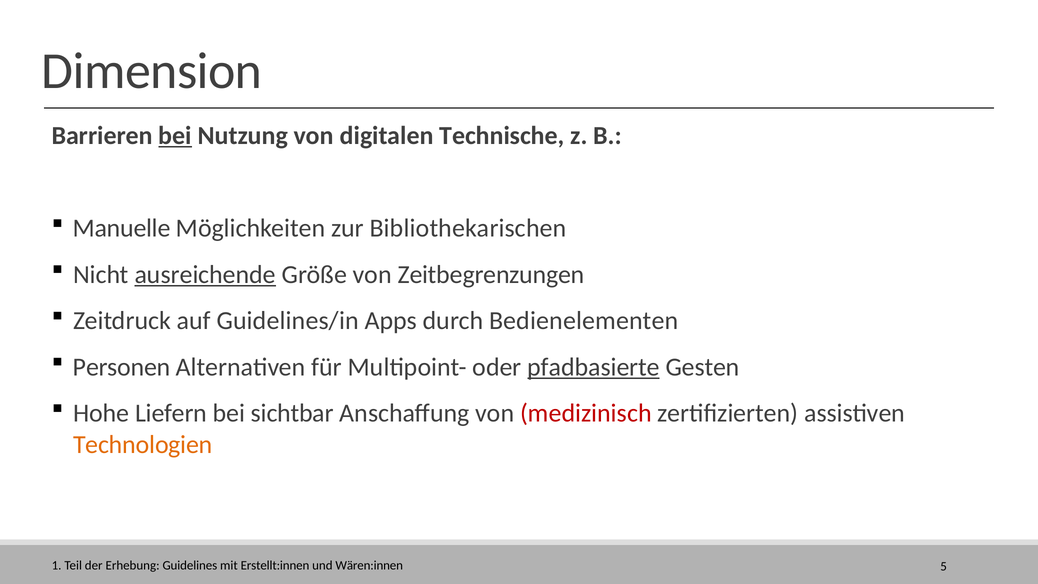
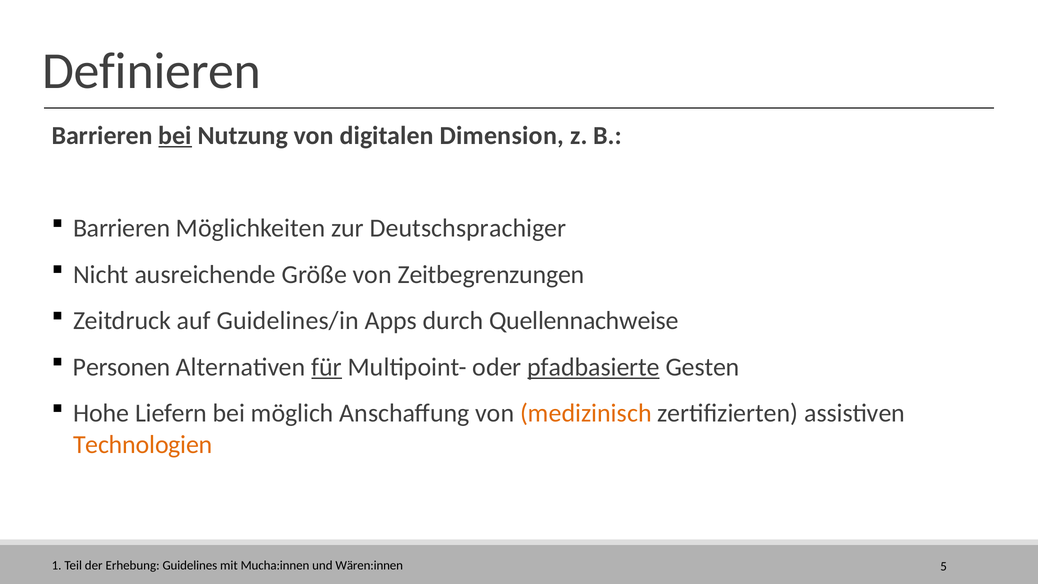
Dimension: Dimension -> Definieren (152, 71)
Technische: Technische -> Dimension (502, 136)
Manuelle: Manuelle -> Barrieren (122, 228)
Bibliothekarischen: Bibliothekarischen -> Deutschsprachiger (468, 228)
ausreichende underline: present -> none (205, 274)
Bedienelementen: Bedienelementen -> Quellennachweise (584, 321)
für underline: none -> present (327, 367)
sichtbar: sichtbar -> möglich (292, 413)
medizinisch colour: red -> orange (586, 413)
Erstellt:innen: Erstellt:innen -> Mucha:innen (275, 565)
